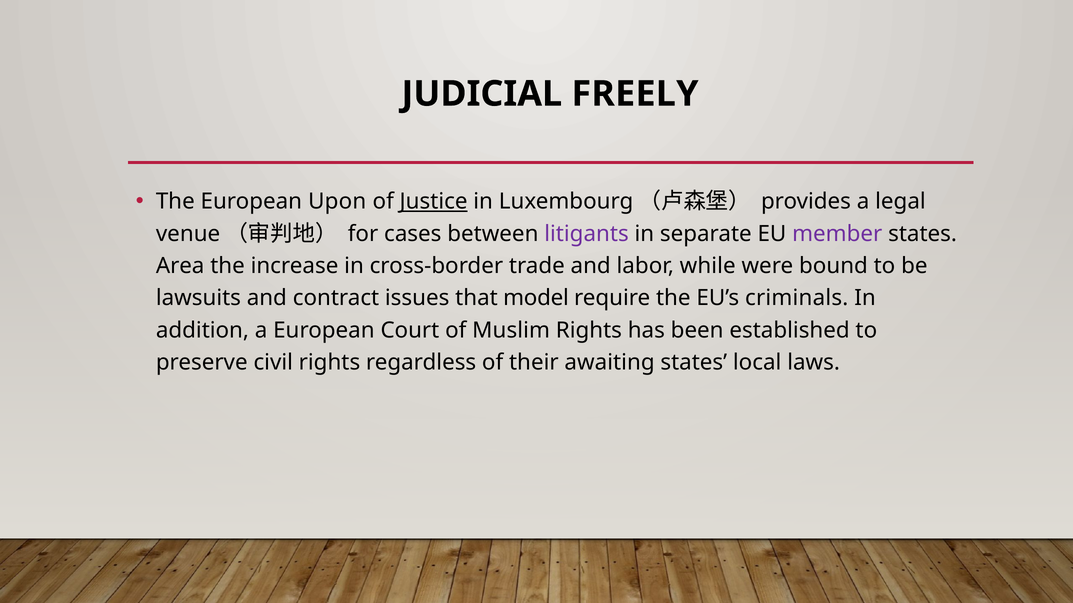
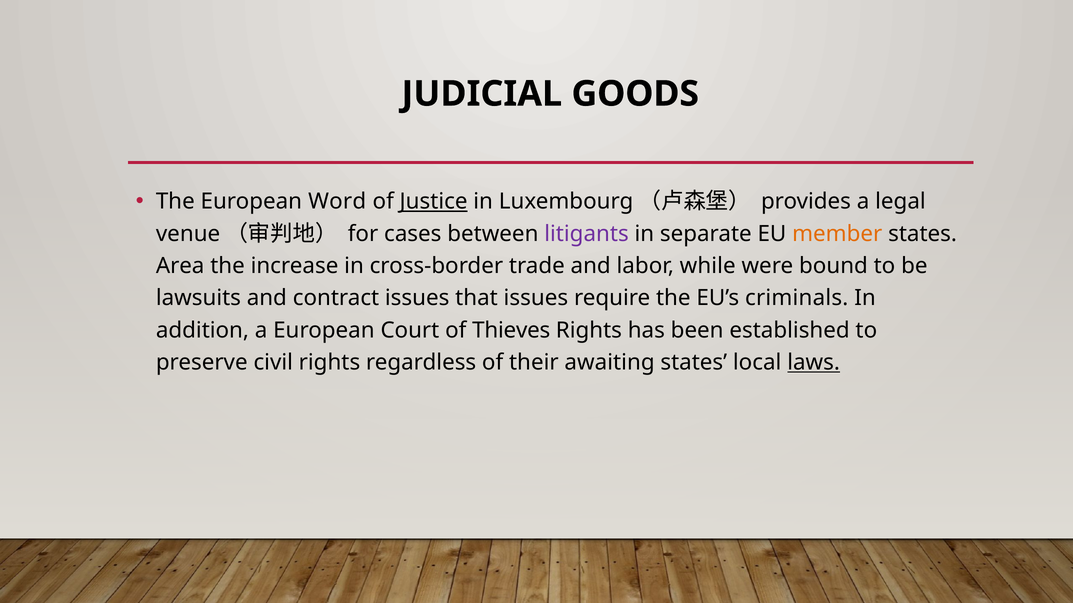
FREELY: FREELY -> GOODS (635, 94)
Upon: Upon -> Word (337, 202)
member colour: purple -> orange (837, 234)
that model: model -> issues (536, 298)
Muslim: Muslim -> Thieves (511, 331)
laws underline: none -> present (814, 363)
